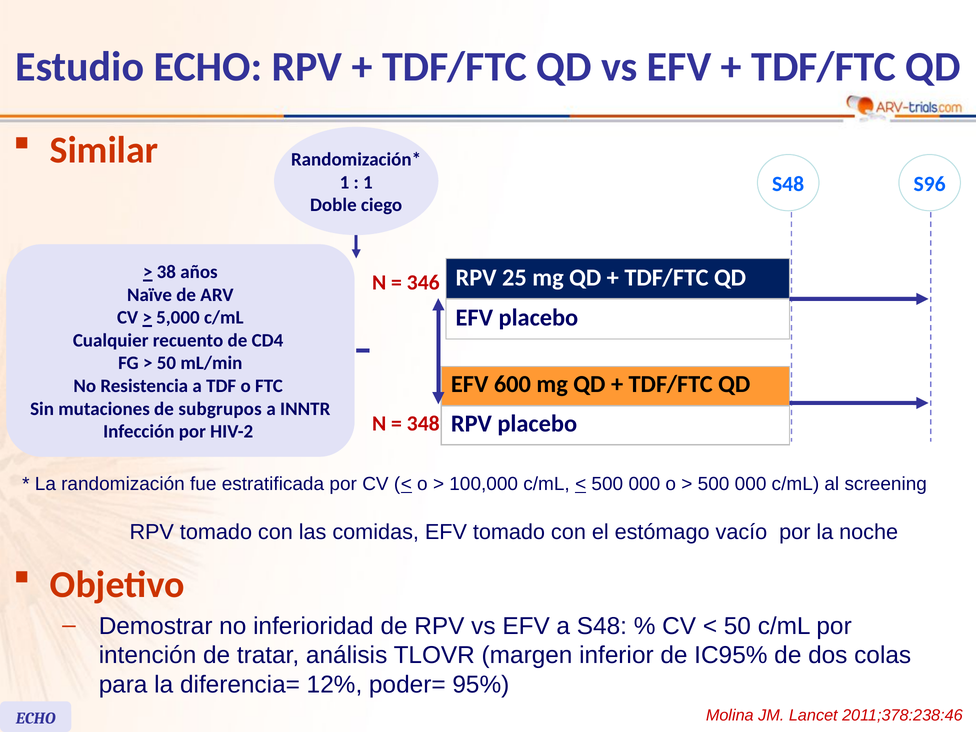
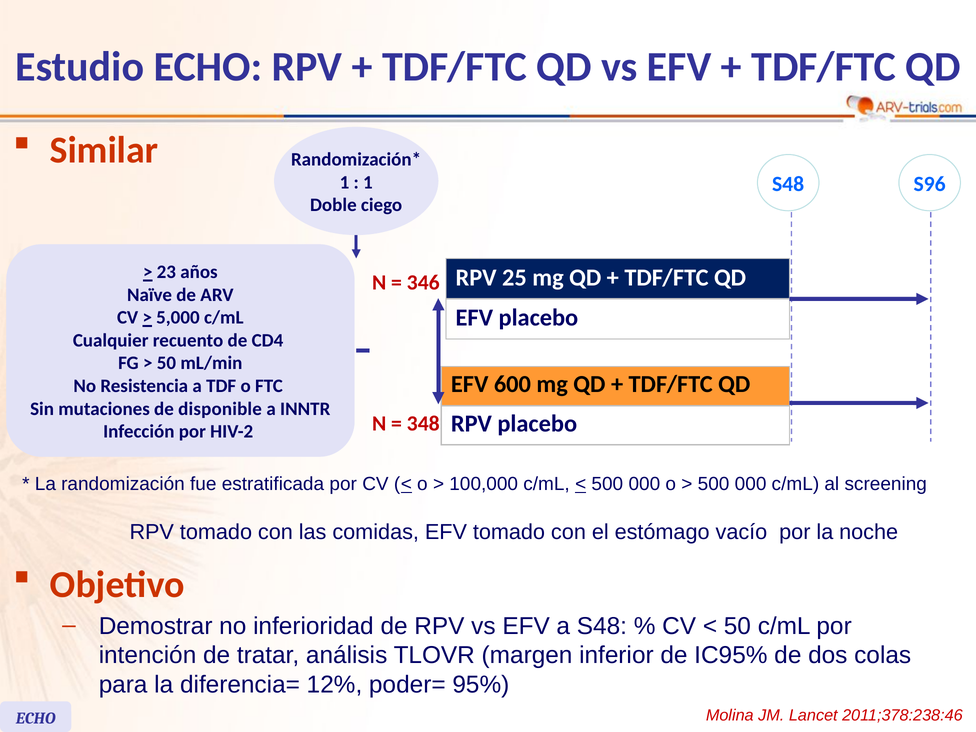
38: 38 -> 23 (166, 272)
subgrupos: subgrupos -> disponible (220, 409)
